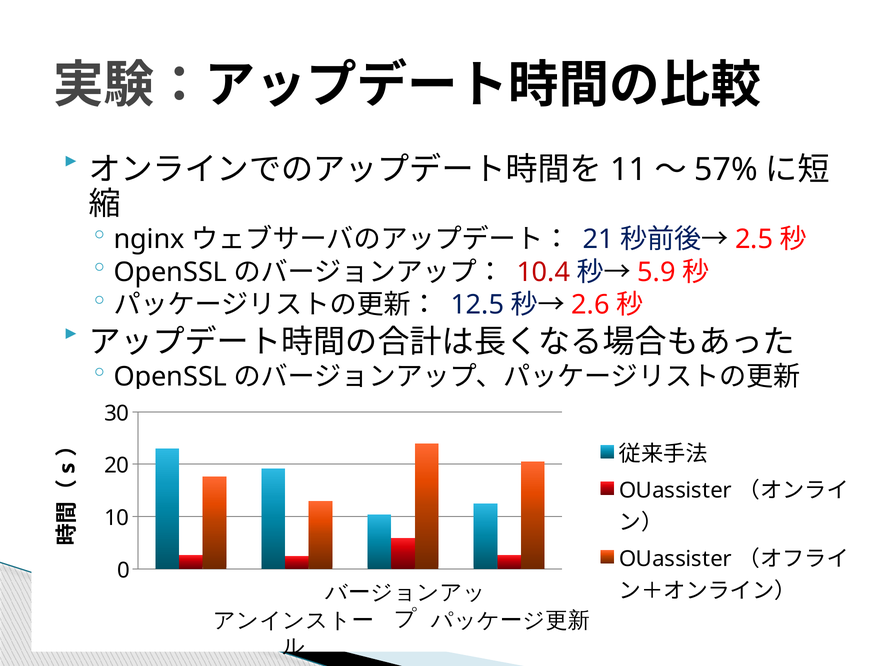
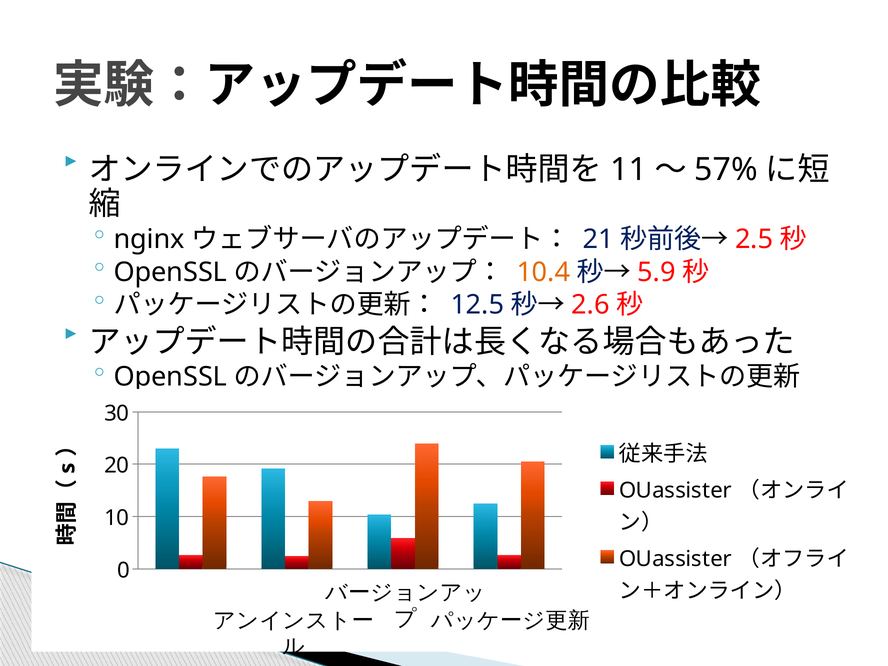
10.4 colour: red -> orange (543, 272)
